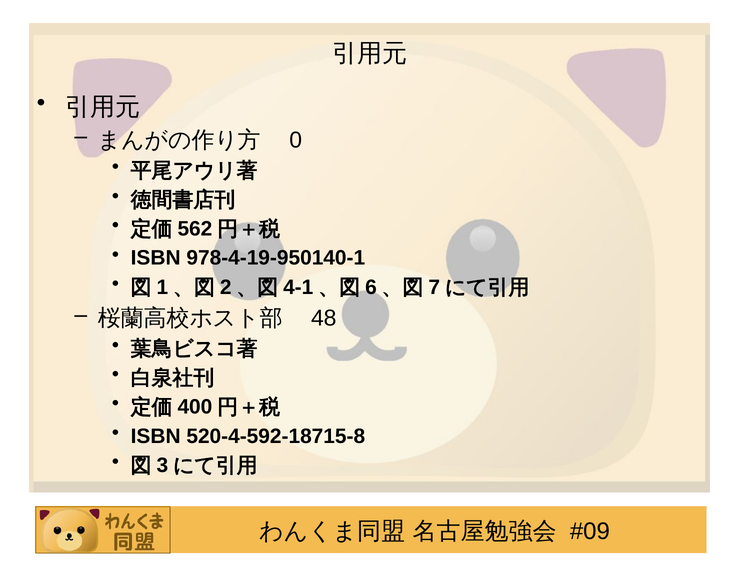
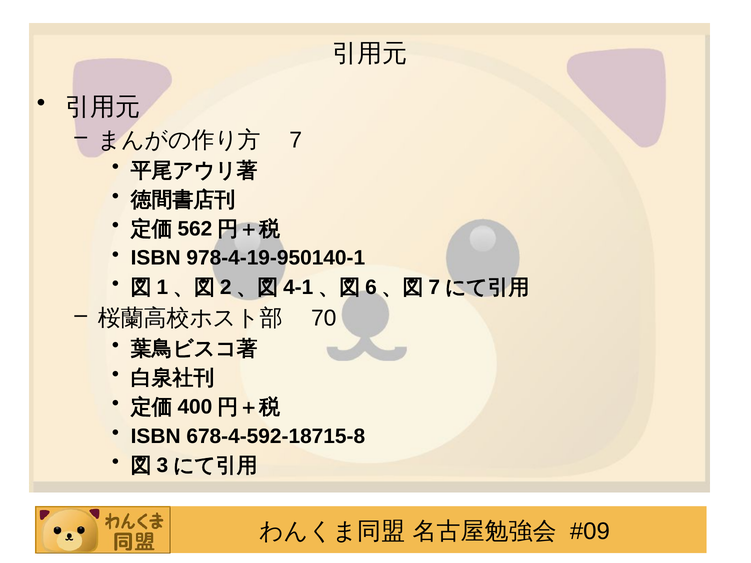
0: 0 -> 7 (296, 140)
48: 48 -> 70 (324, 318)
520-4-592-18715-8: 520-4-592-18715-8 -> 678-4-592-18715-8 (276, 436)
